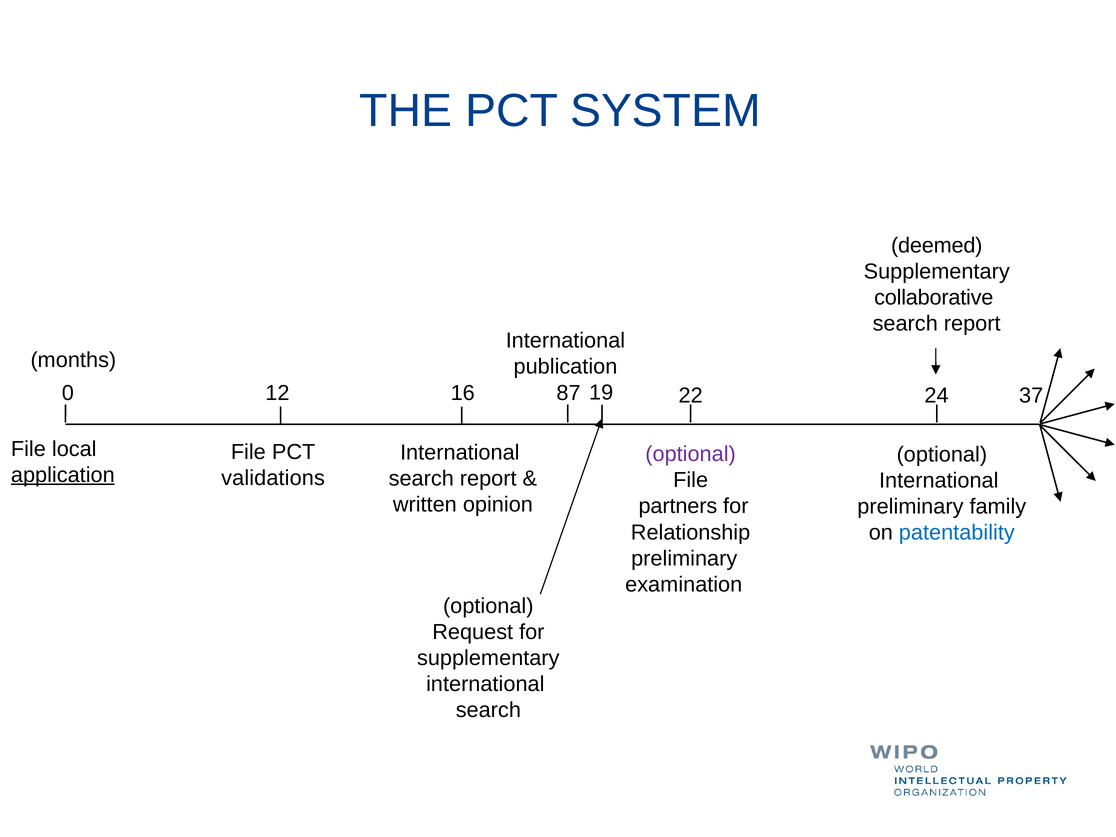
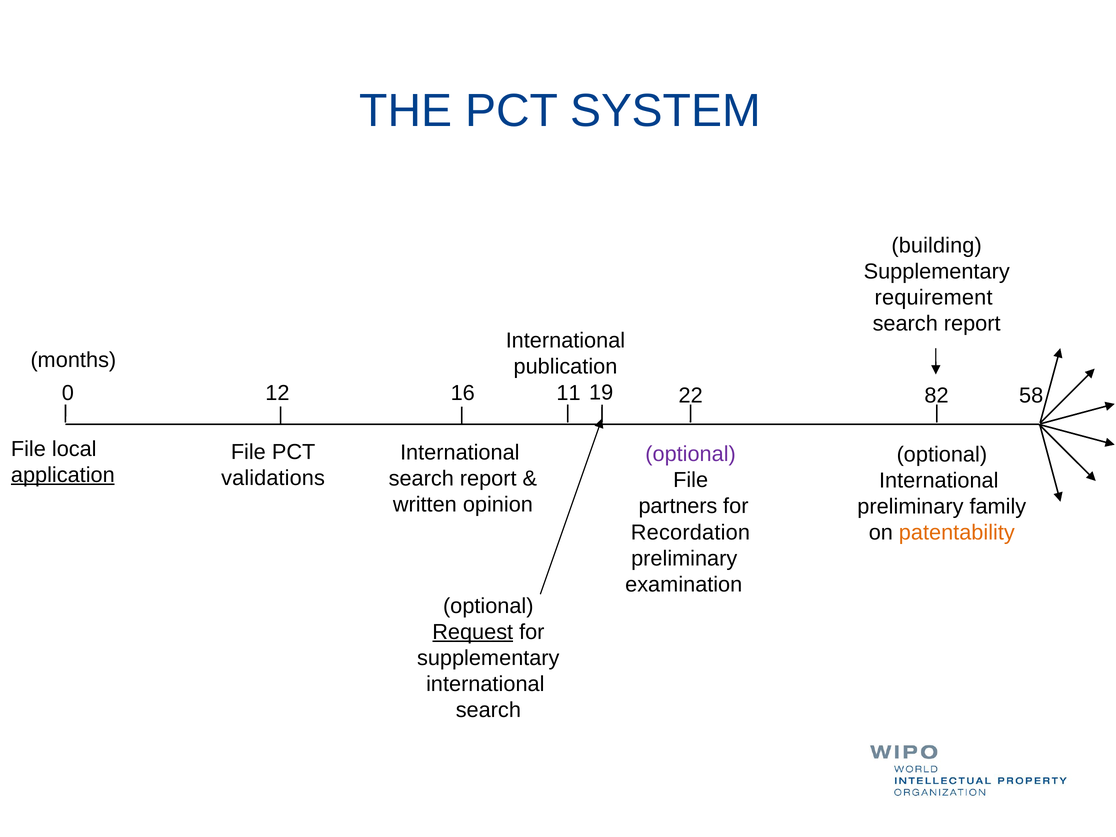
deemed: deemed -> building (937, 245)
collaborative: collaborative -> requirement (934, 298)
87: 87 -> 11 (569, 393)
37: 37 -> 58 (1031, 395)
24: 24 -> 82 (937, 395)
Relationship: Relationship -> Recordation (690, 532)
patentability colour: blue -> orange (957, 533)
Request underline: none -> present (473, 632)
